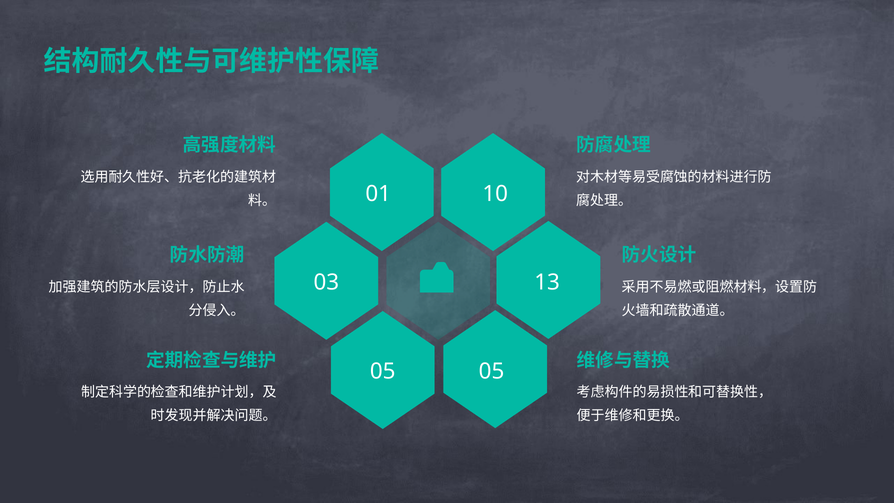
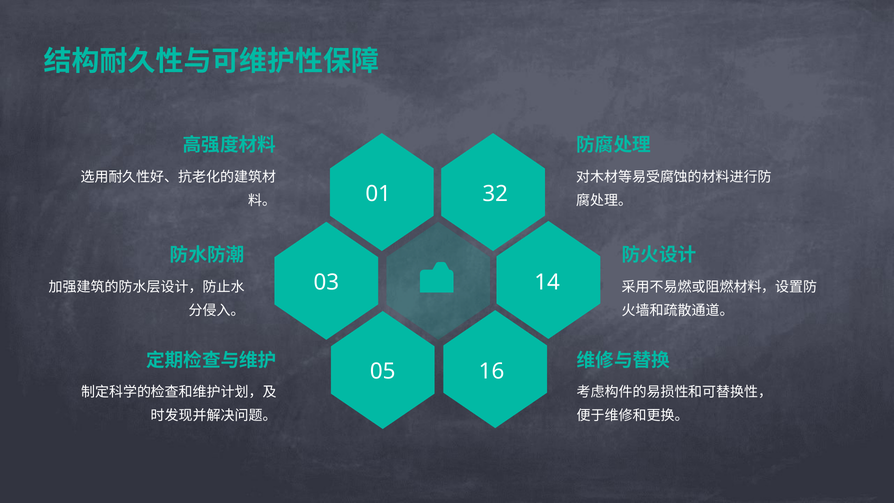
10: 10 -> 32 (495, 194)
13: 13 -> 14 (547, 282)
05 05: 05 -> 16 (492, 371)
